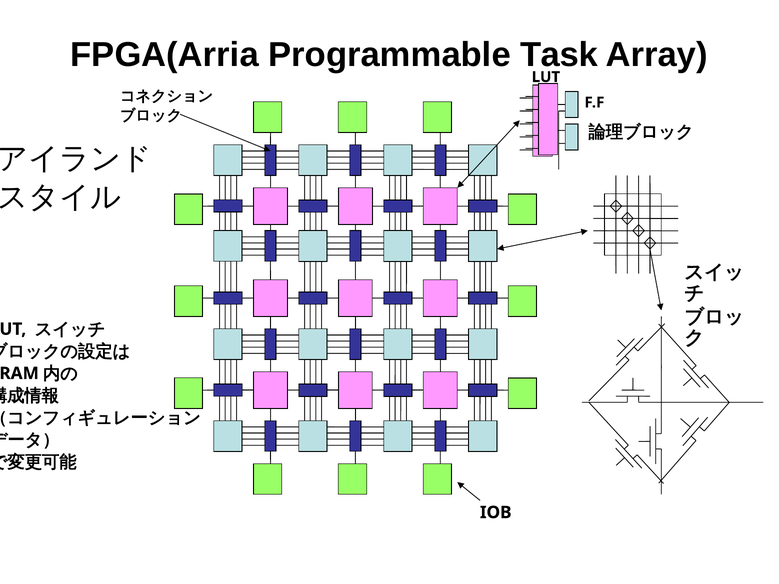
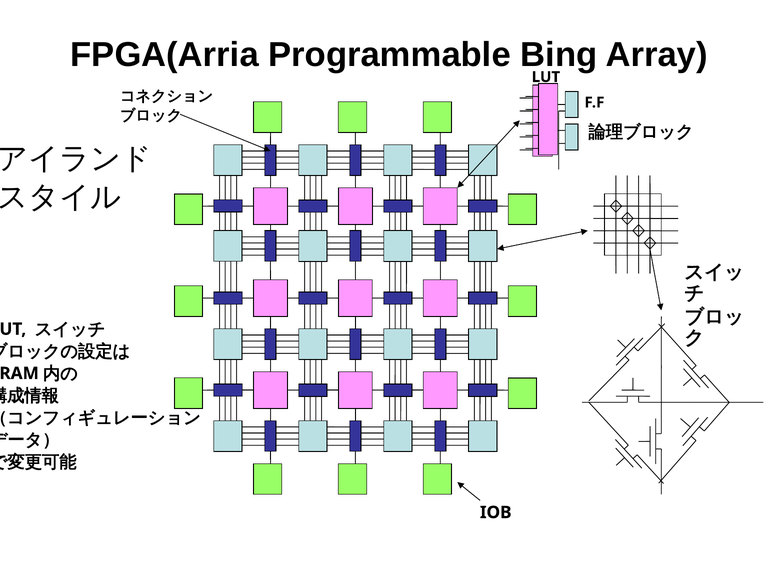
Task: Task -> Bing (559, 55)
